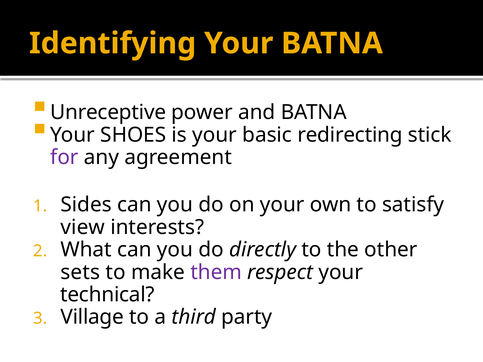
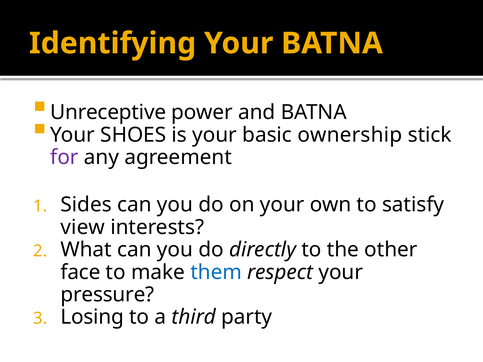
redirecting: redirecting -> ownership (350, 135)
sets: sets -> face (80, 272)
them colour: purple -> blue (216, 272)
technical: technical -> pressure (107, 295)
Village: Village -> Losing (92, 317)
